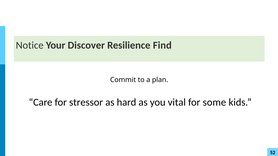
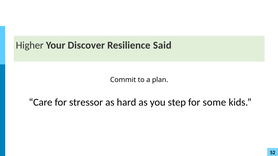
Notice: Notice -> Higher (30, 45)
Find: Find -> Said (162, 45)
vital: vital -> step (177, 103)
